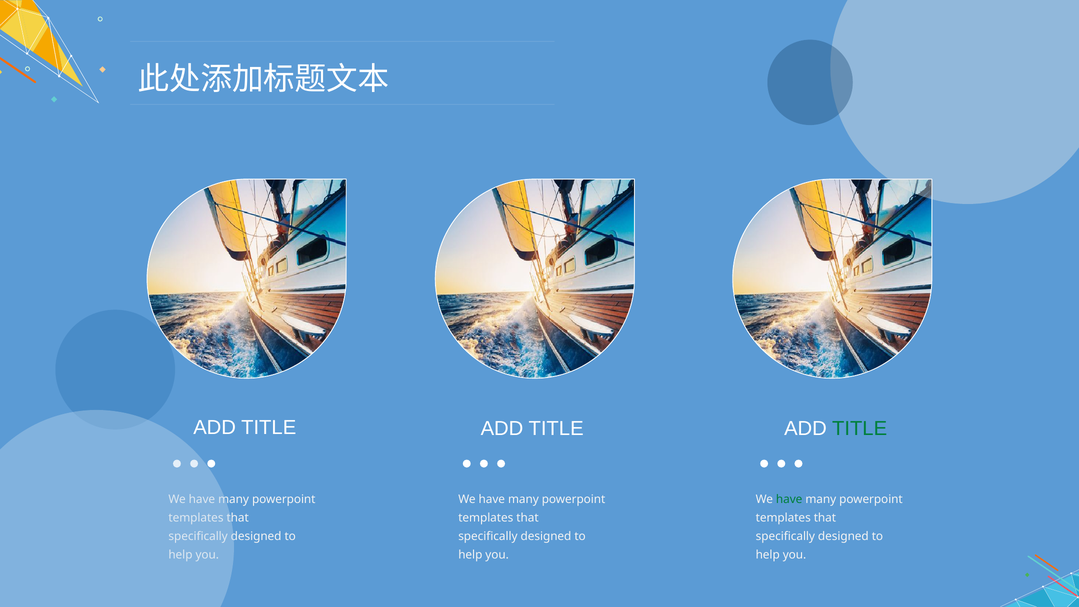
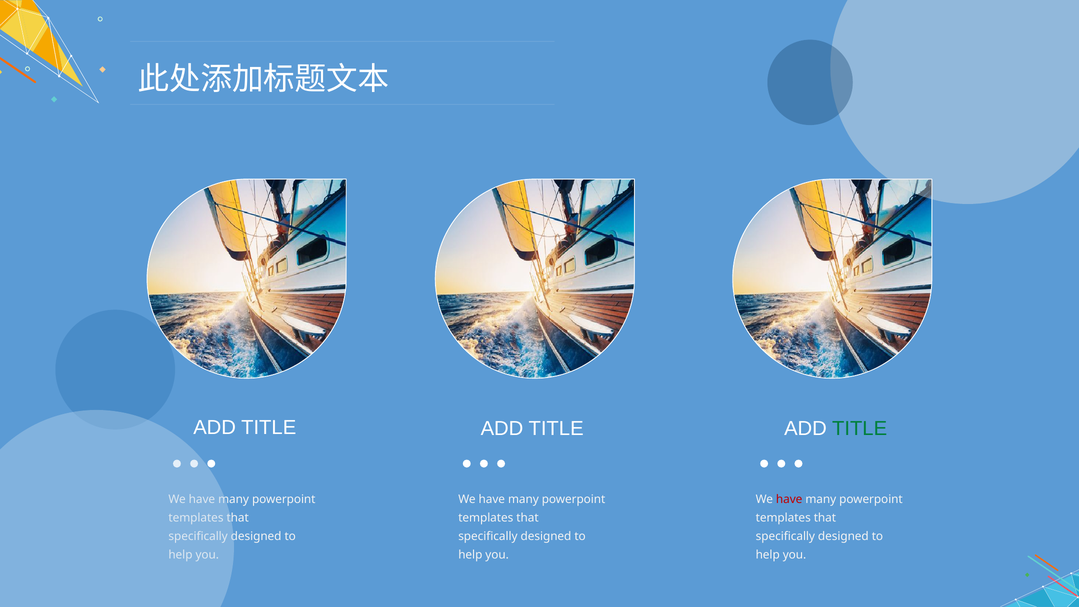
have colour: green -> red (789, 499)
